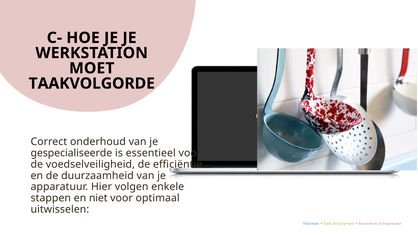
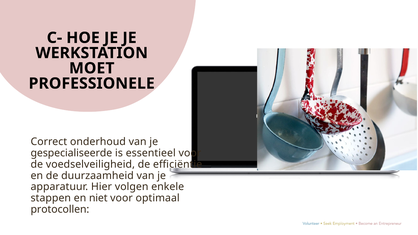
TAAKVOLGORDE: TAAKVOLGORDE -> PROFESSIONELE (92, 83)
uitwisselen: uitwisselen -> protocollen (60, 210)
